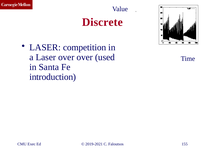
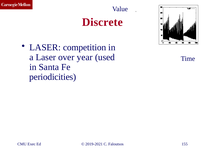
over over: over -> year (85, 57)
introduction: introduction -> periodicities (53, 77)
